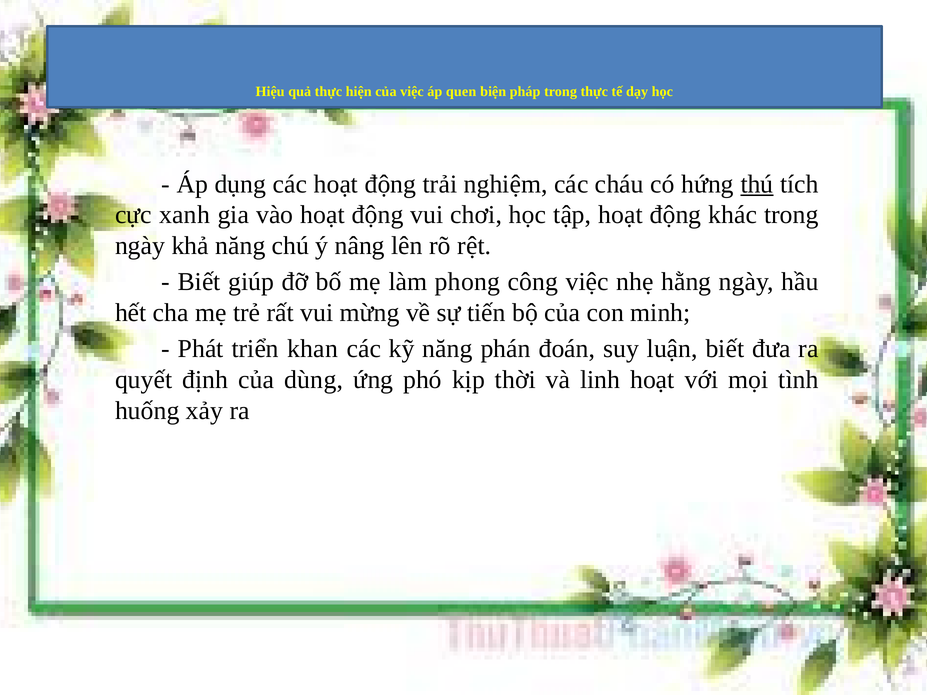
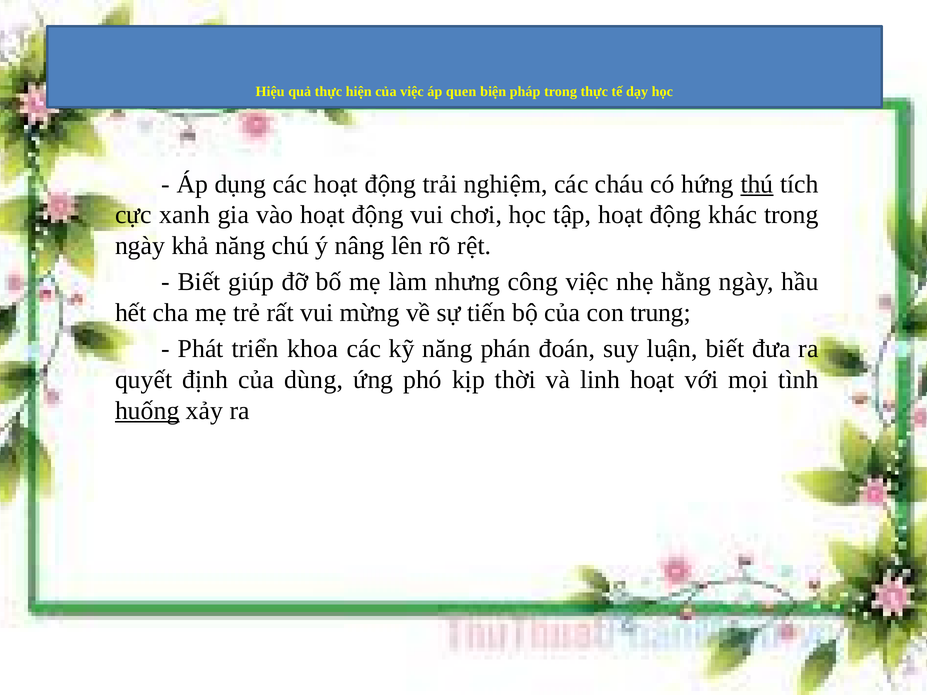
phong: phong -> nhưng (468, 282)
minh: minh -> trung (661, 313)
khan: khan -> khoa (313, 349)
huống underline: none -> present (147, 411)
